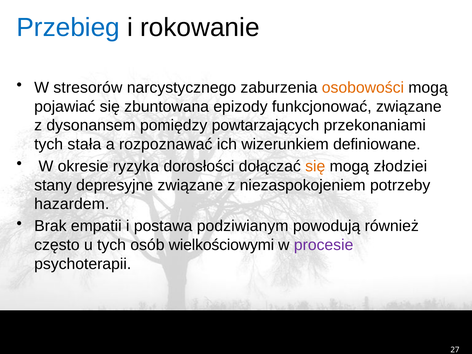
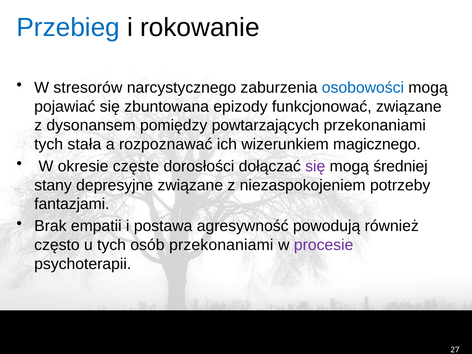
osobowości colour: orange -> blue (363, 88)
definiowane: definiowane -> magicznego (377, 144)
ryzyka: ryzyka -> częste (136, 166)
się colour: orange -> purple (315, 166)
złodziei: złodziei -> średniej (401, 166)
hazardem: hazardem -> fantazjami (72, 204)
podziwianym: podziwianym -> agresywność (243, 226)
osób wielkościowymi: wielkościowymi -> przekonaniami (221, 245)
